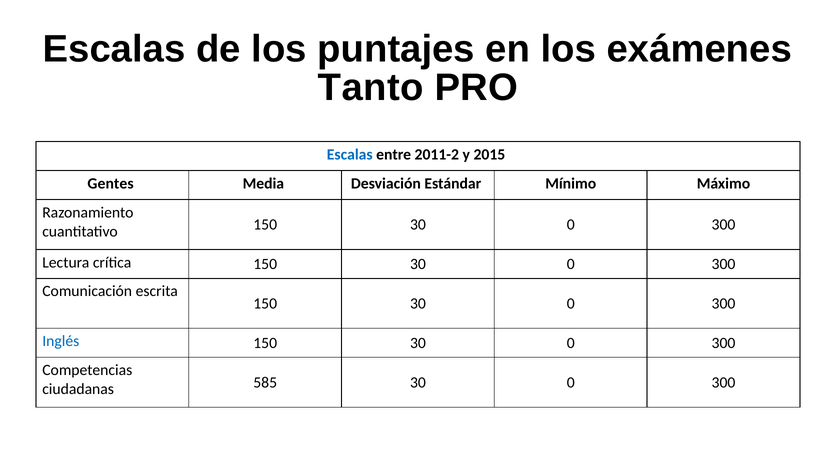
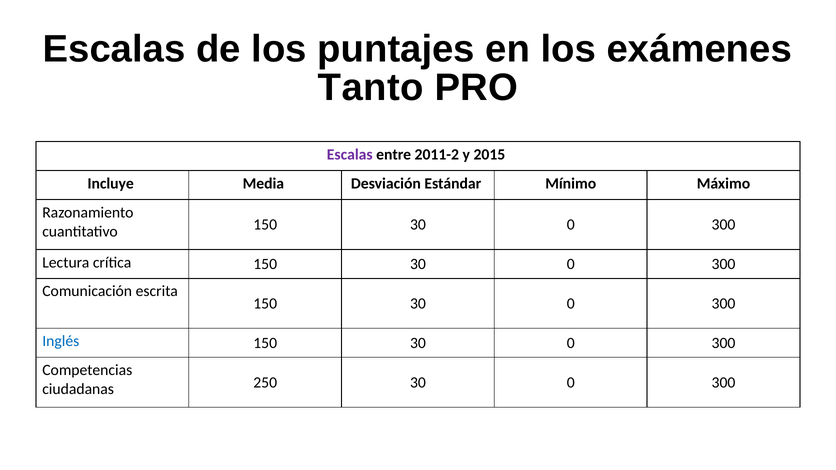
Escalas colour: blue -> purple (350, 155)
Gentes: Gentes -> Incluye (111, 184)
585: 585 -> 250 (265, 383)
